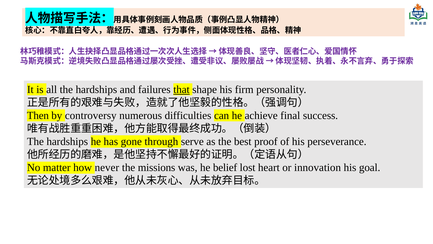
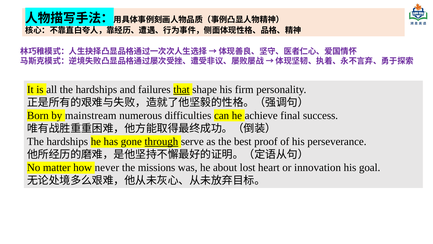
Then: Then -> Born (38, 115)
controversy: controversy -> mainstream (91, 115)
through underline: none -> present (161, 141)
belief: belief -> about (225, 167)
